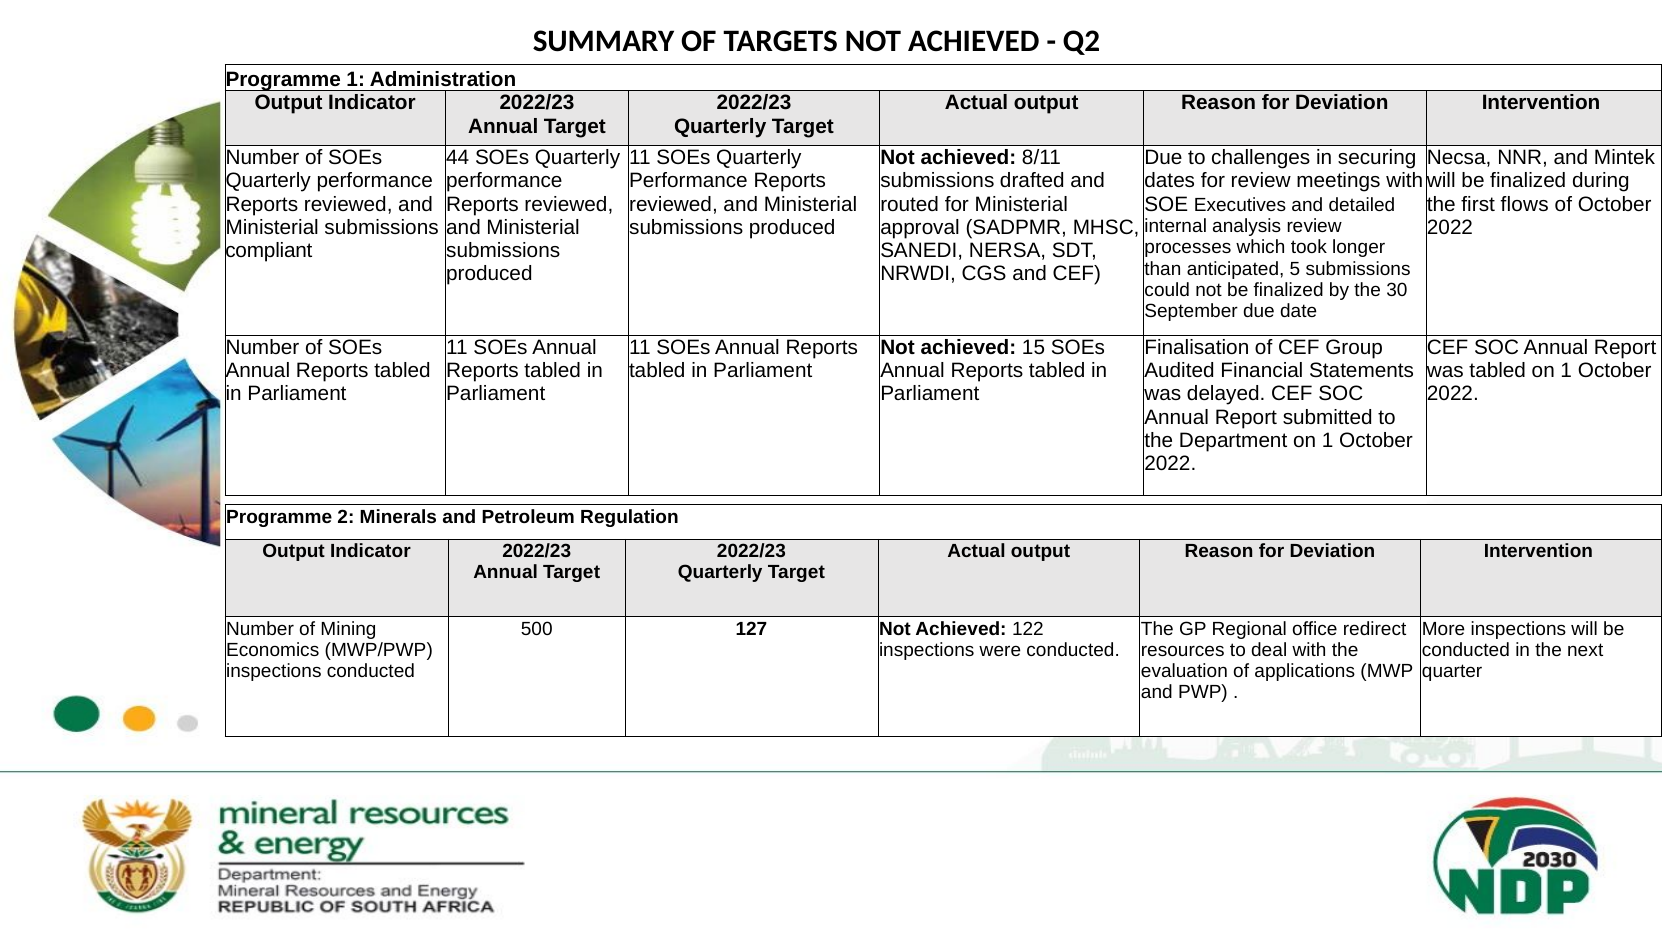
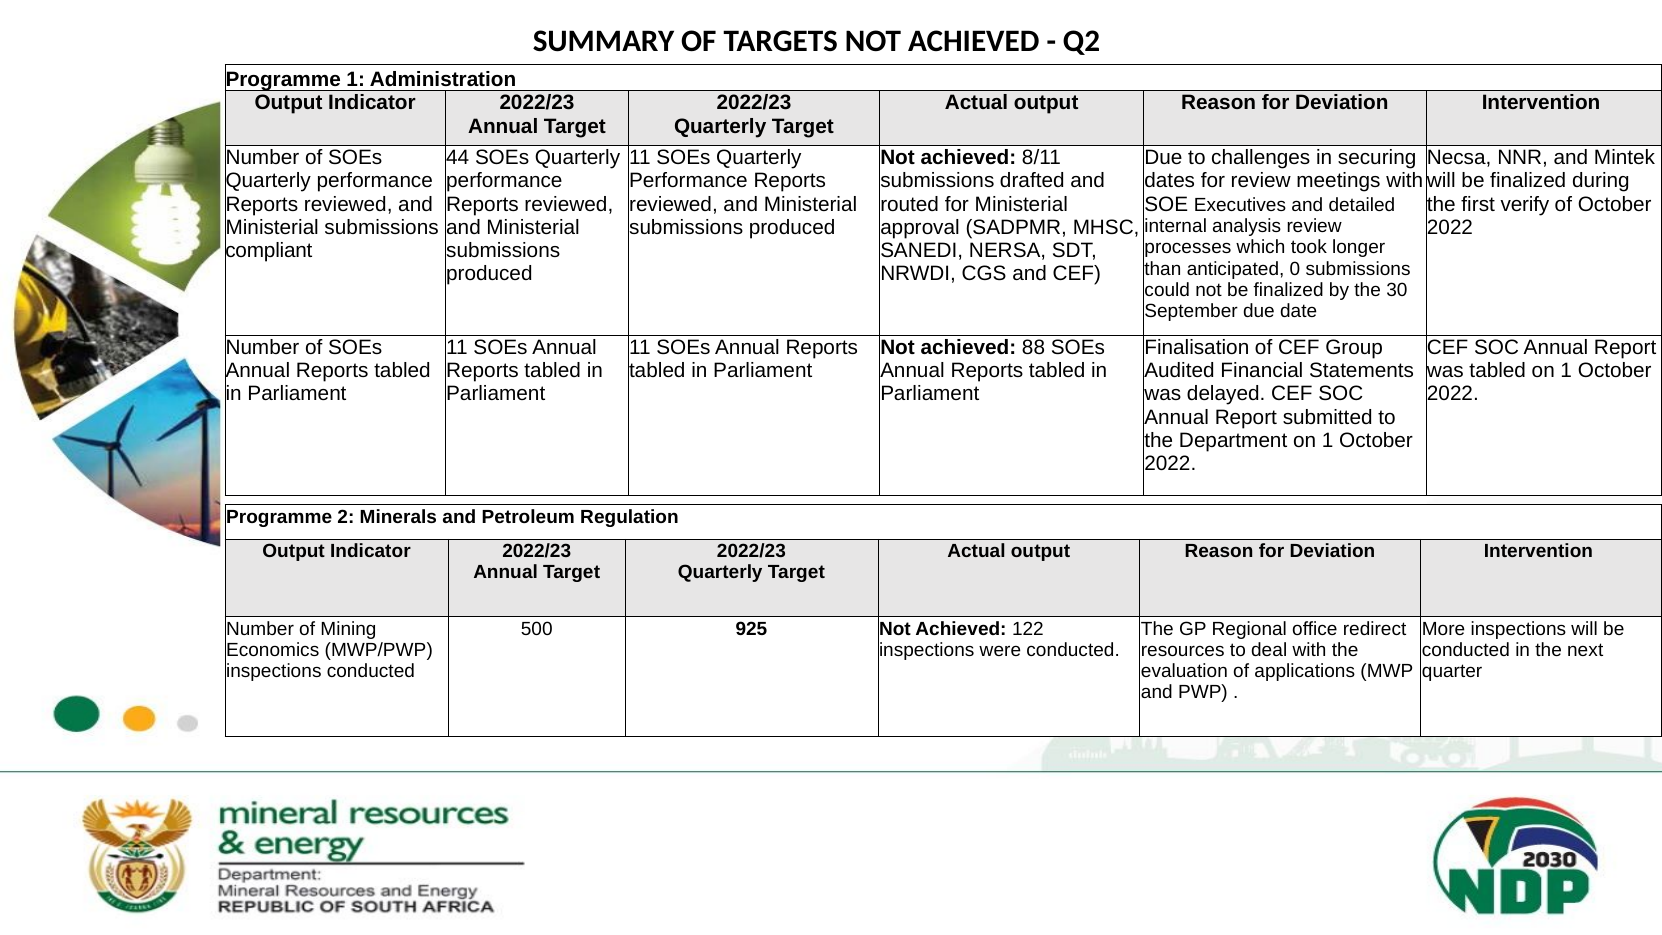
flows: flows -> verify (1525, 204)
5: 5 -> 0 (1295, 269)
15: 15 -> 88 (1034, 348)
127: 127 -> 925 (751, 629)
